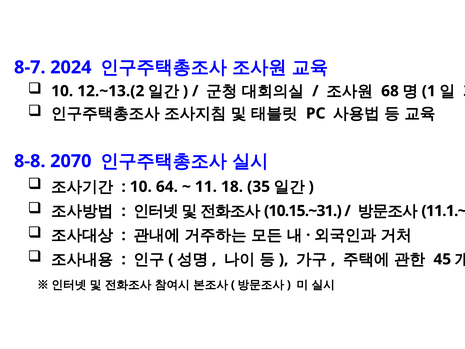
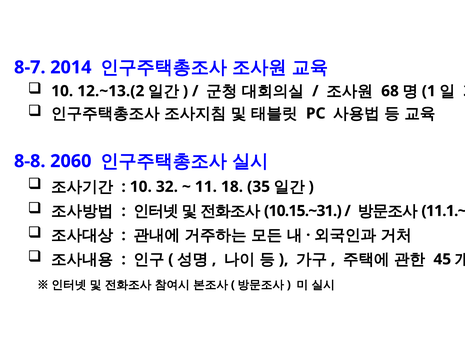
2024: 2024 -> 2014 (71, 67)
2070: 2070 -> 2060 (71, 161)
64: 64 -> 32 (167, 187)
